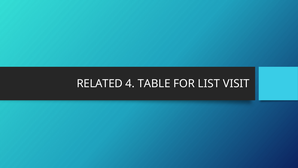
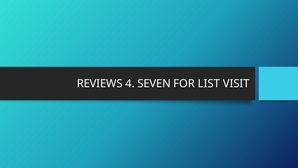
RELATED: RELATED -> REVIEWS (100, 83)
TABLE: TABLE -> SEVEN (154, 83)
